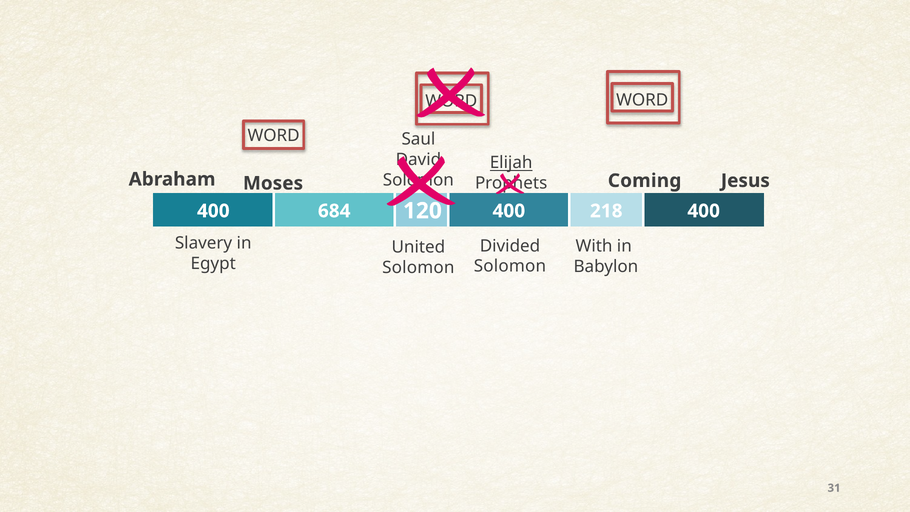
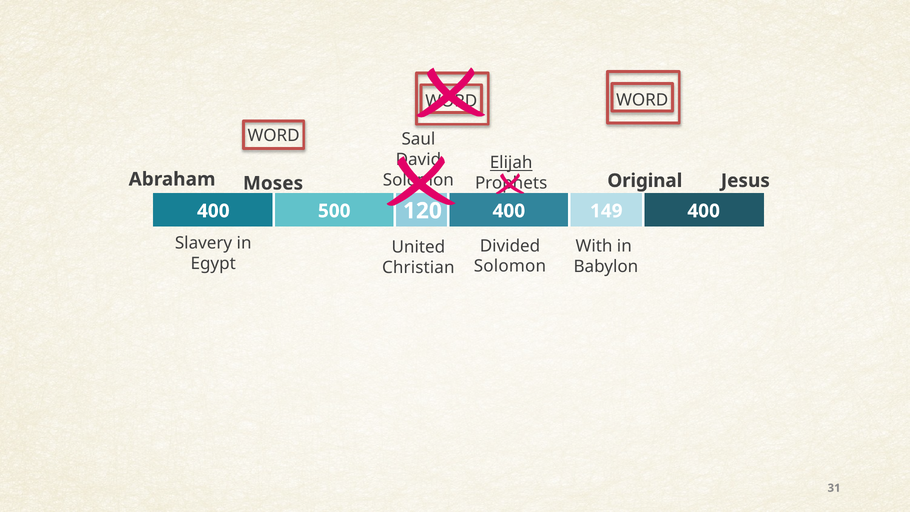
Coming: Coming -> Original (645, 181)
684: 684 -> 500 (334, 211)
218: 218 -> 149 (606, 211)
Solomon: Solomon -> Christian (418, 268)
